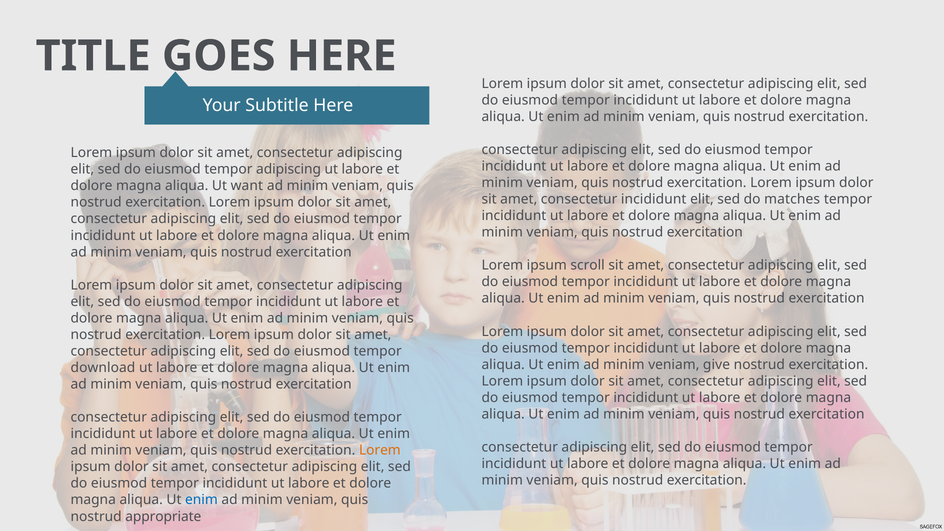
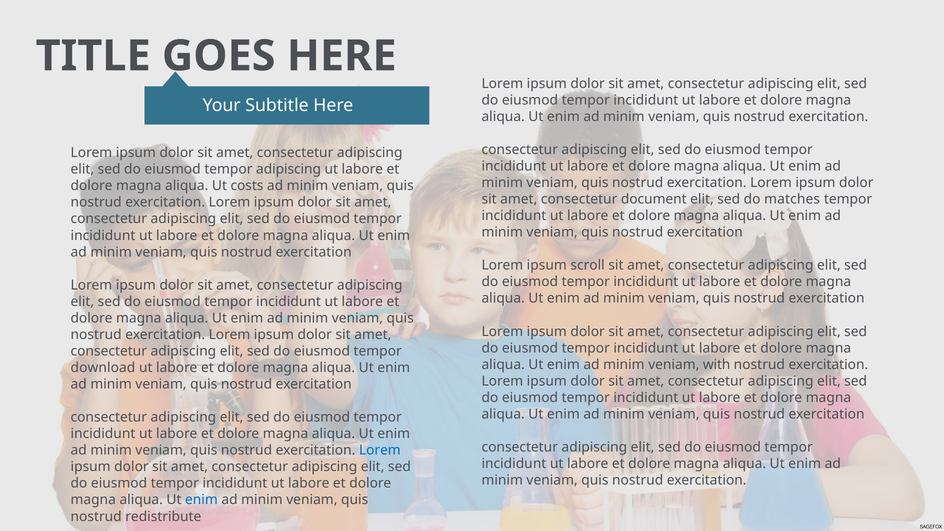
want: want -> costs (247, 186)
consectetur incididunt: incididunt -> document (654, 199)
give: give -> with (717, 365)
Lorem colour: orange -> blue (380, 450)
appropriate: appropriate -> redistribute (163, 516)
